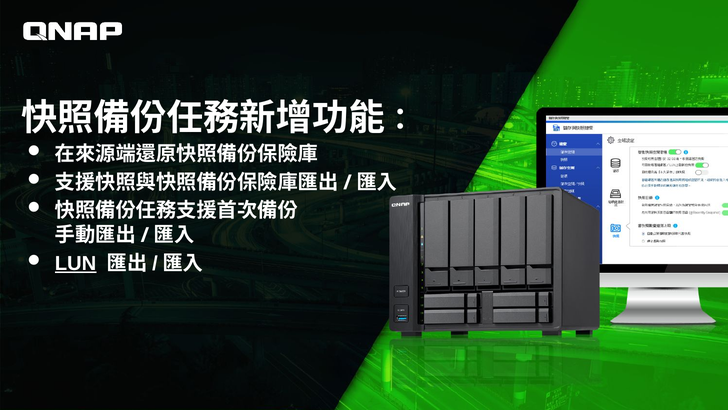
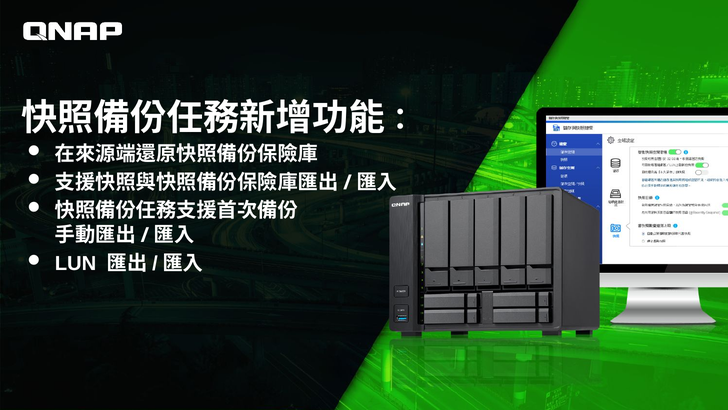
LUN underline: present -> none (76, 263)
